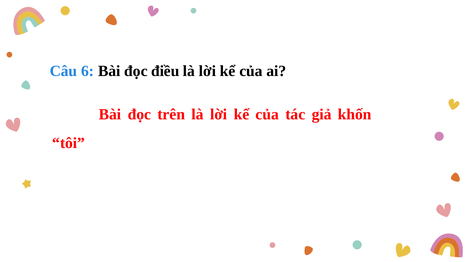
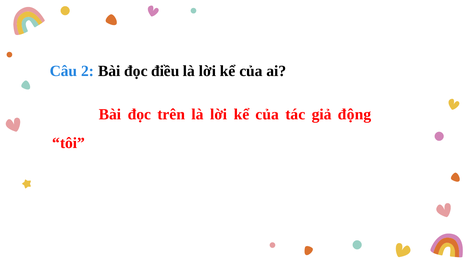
6: 6 -> 2 (88, 71)
khốn: khốn -> động (355, 114)
